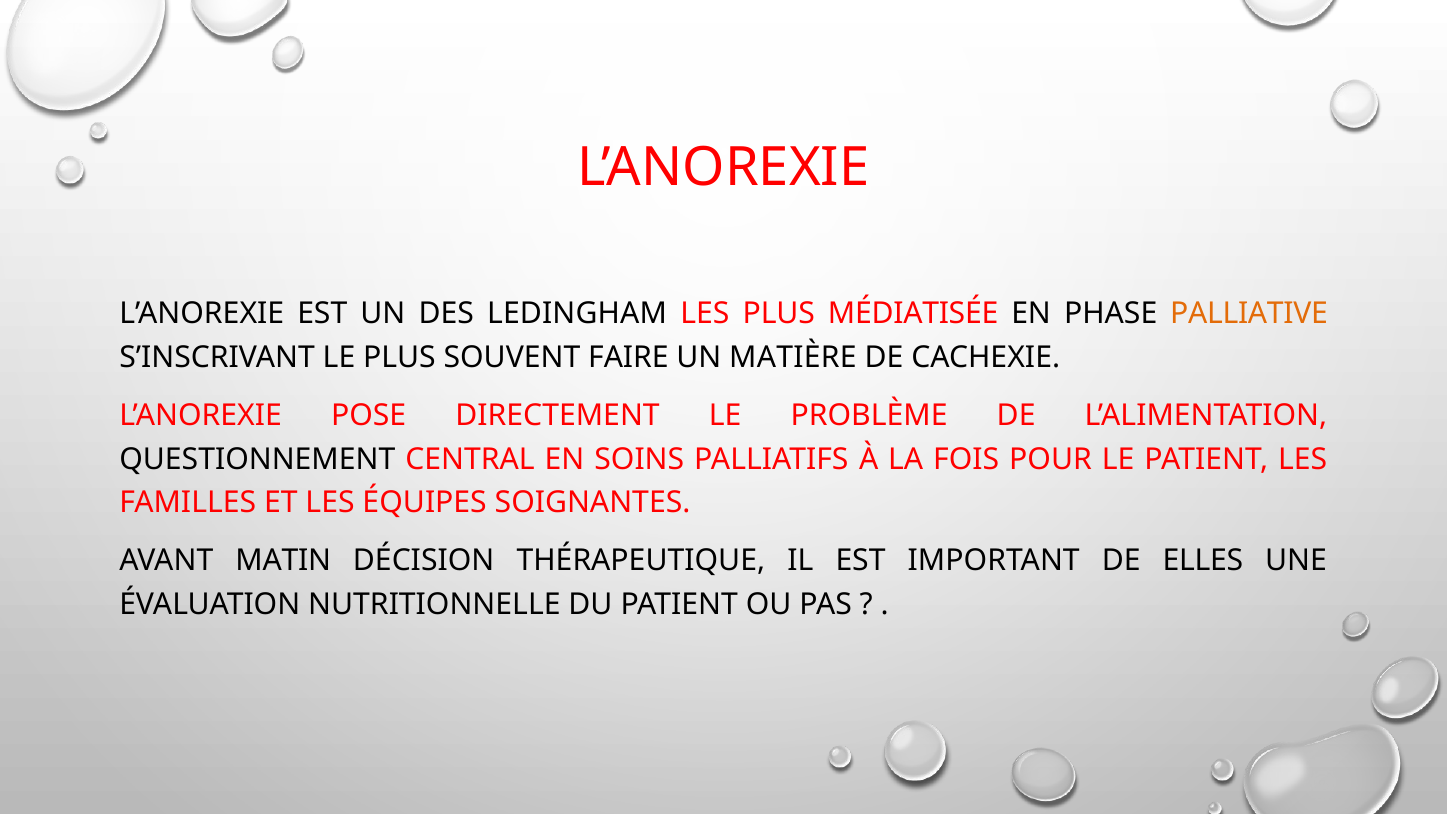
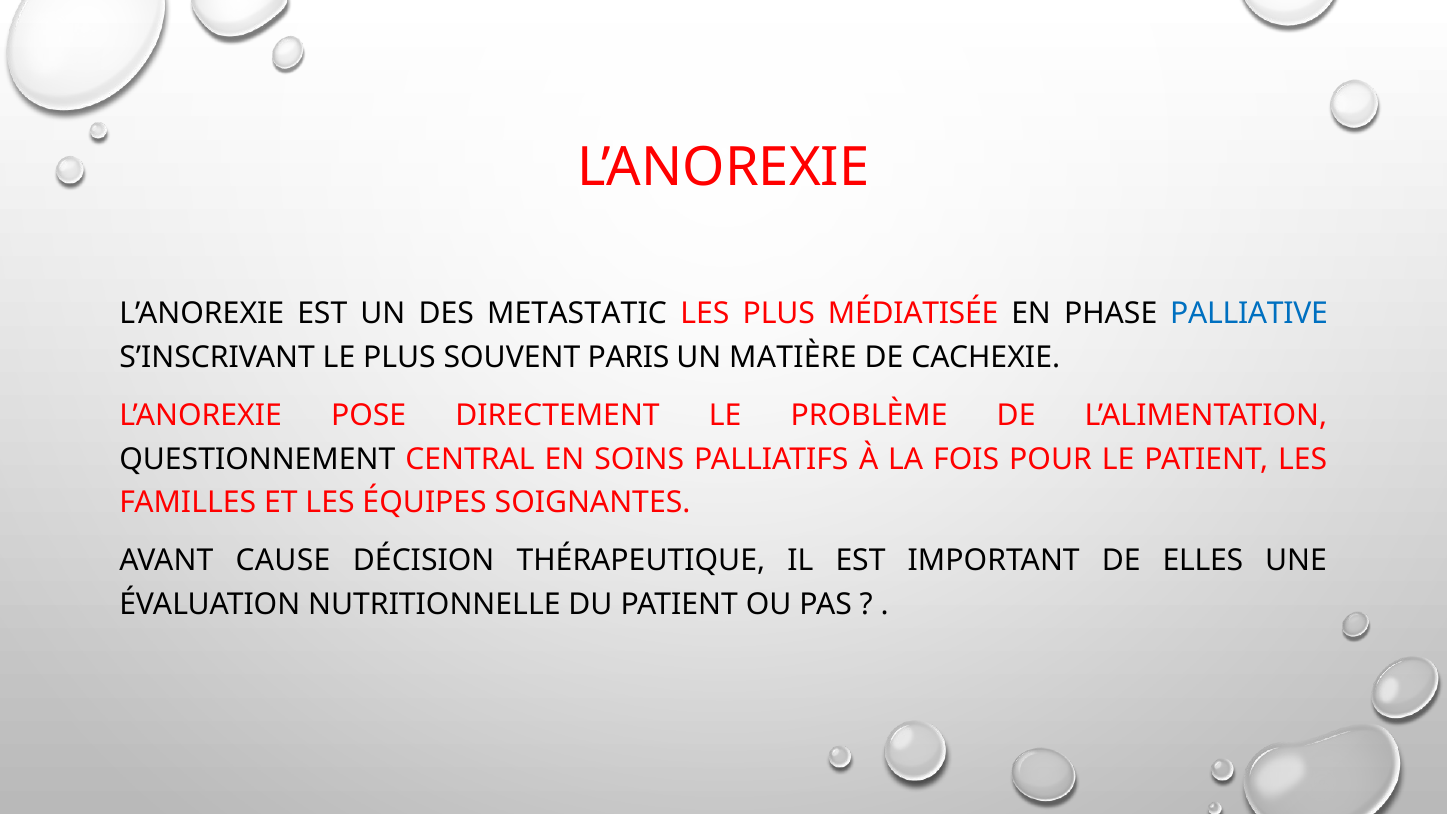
LEDINGHAM: LEDINGHAM -> METASTATIC (577, 314)
PALLIATIVE colour: orange -> blue (1249, 314)
FAIRE: FAIRE -> PARIS (629, 357)
MATIN: MATIN -> CAUSE (283, 561)
